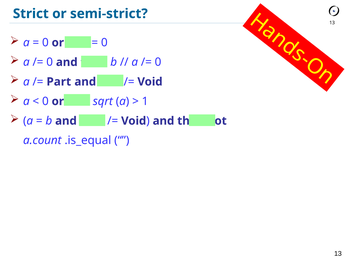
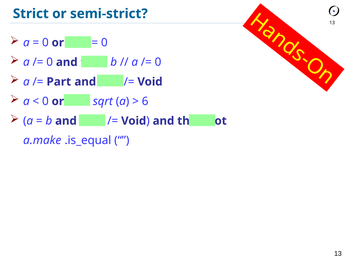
1: 1 -> 6 (145, 101)
a.count: a.count -> a.make (42, 140)
